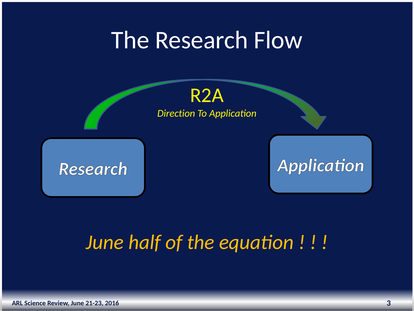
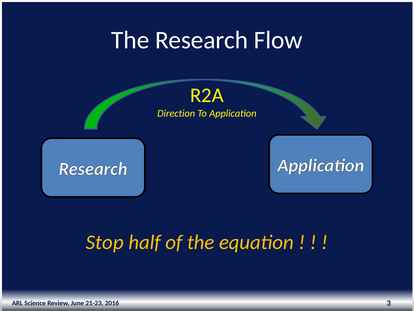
June: June -> Stop (105, 242)
